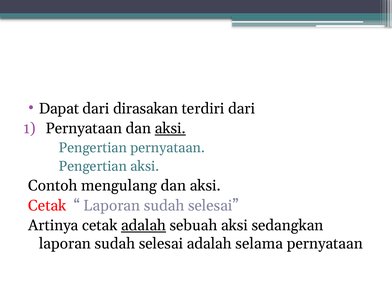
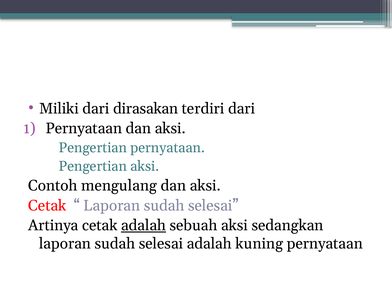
Dapat: Dapat -> Miliki (59, 109)
aksi underline: present -> none (170, 128)
selama: selama -> kuning (259, 244)
